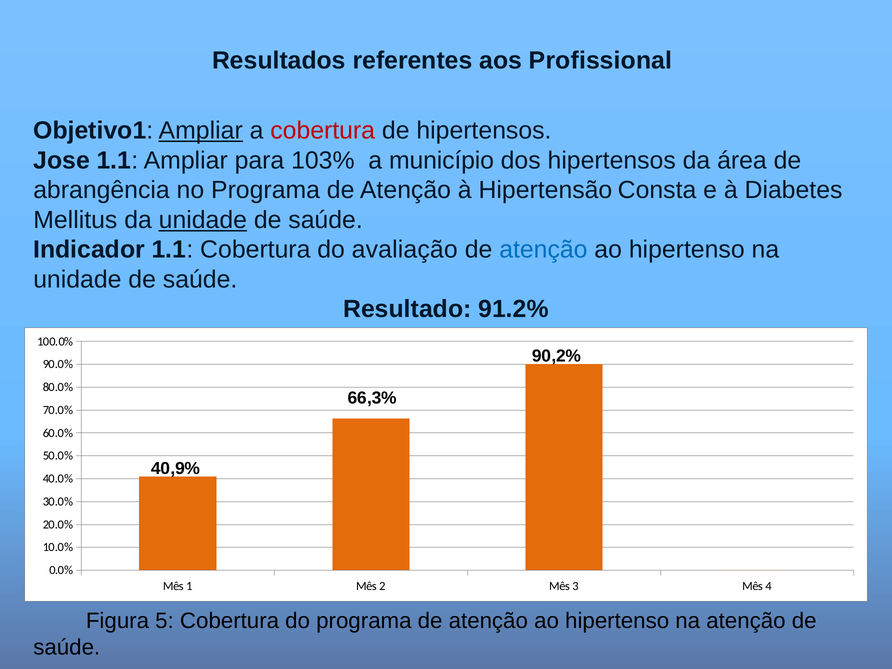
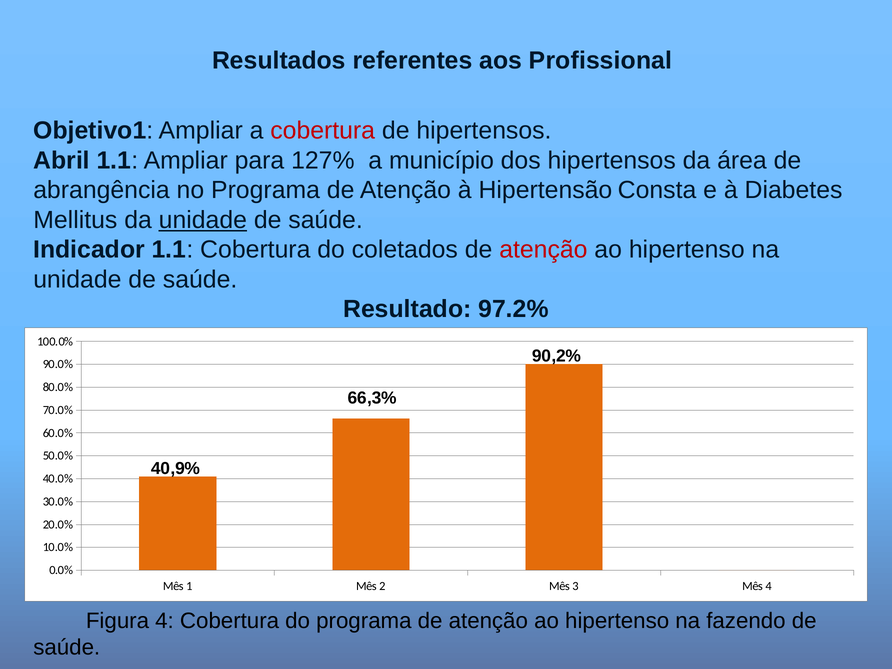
Ampliar underline: present -> none (201, 131)
Jose: Jose -> Abril (62, 160)
103%: 103% -> 127% (323, 160)
avaliação: avaliação -> coletados (405, 250)
atenção colour: blue -> red (543, 250)
91.2%: 91.2% -> 97.2% (513, 309)
Figura 5: 5 -> 4 (164, 621)
na atenção: atenção -> fazendo (746, 621)
